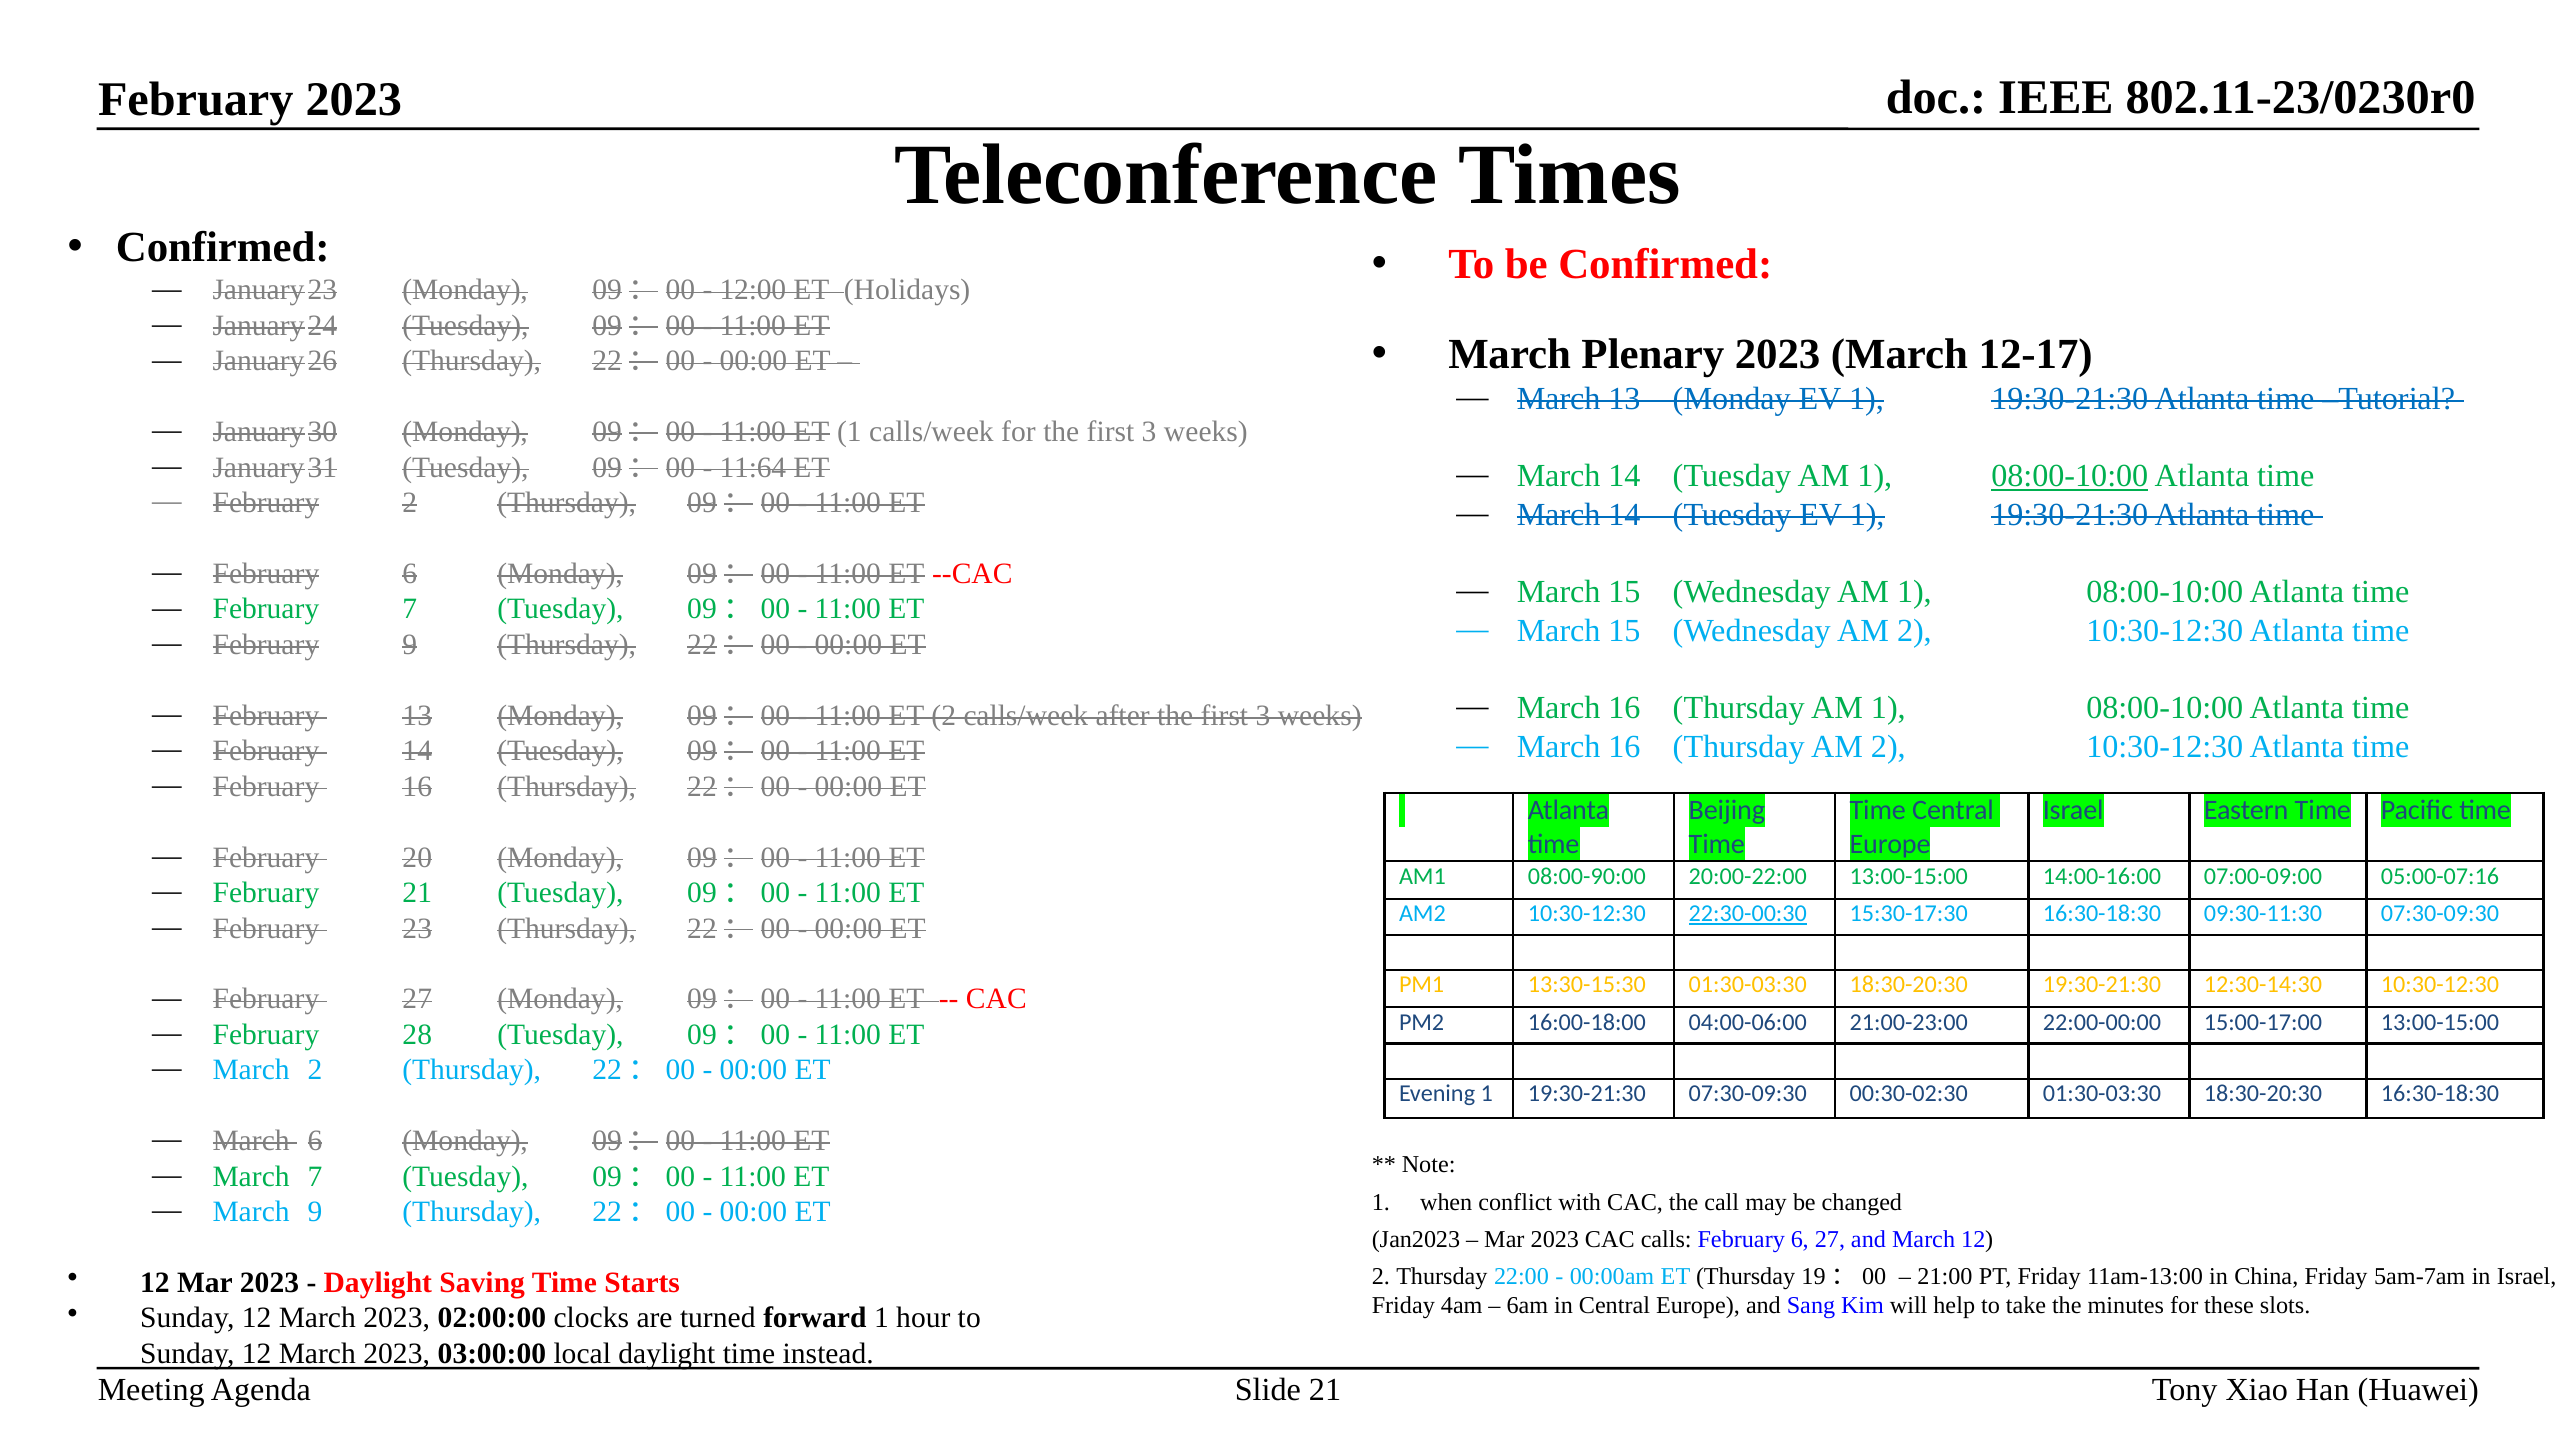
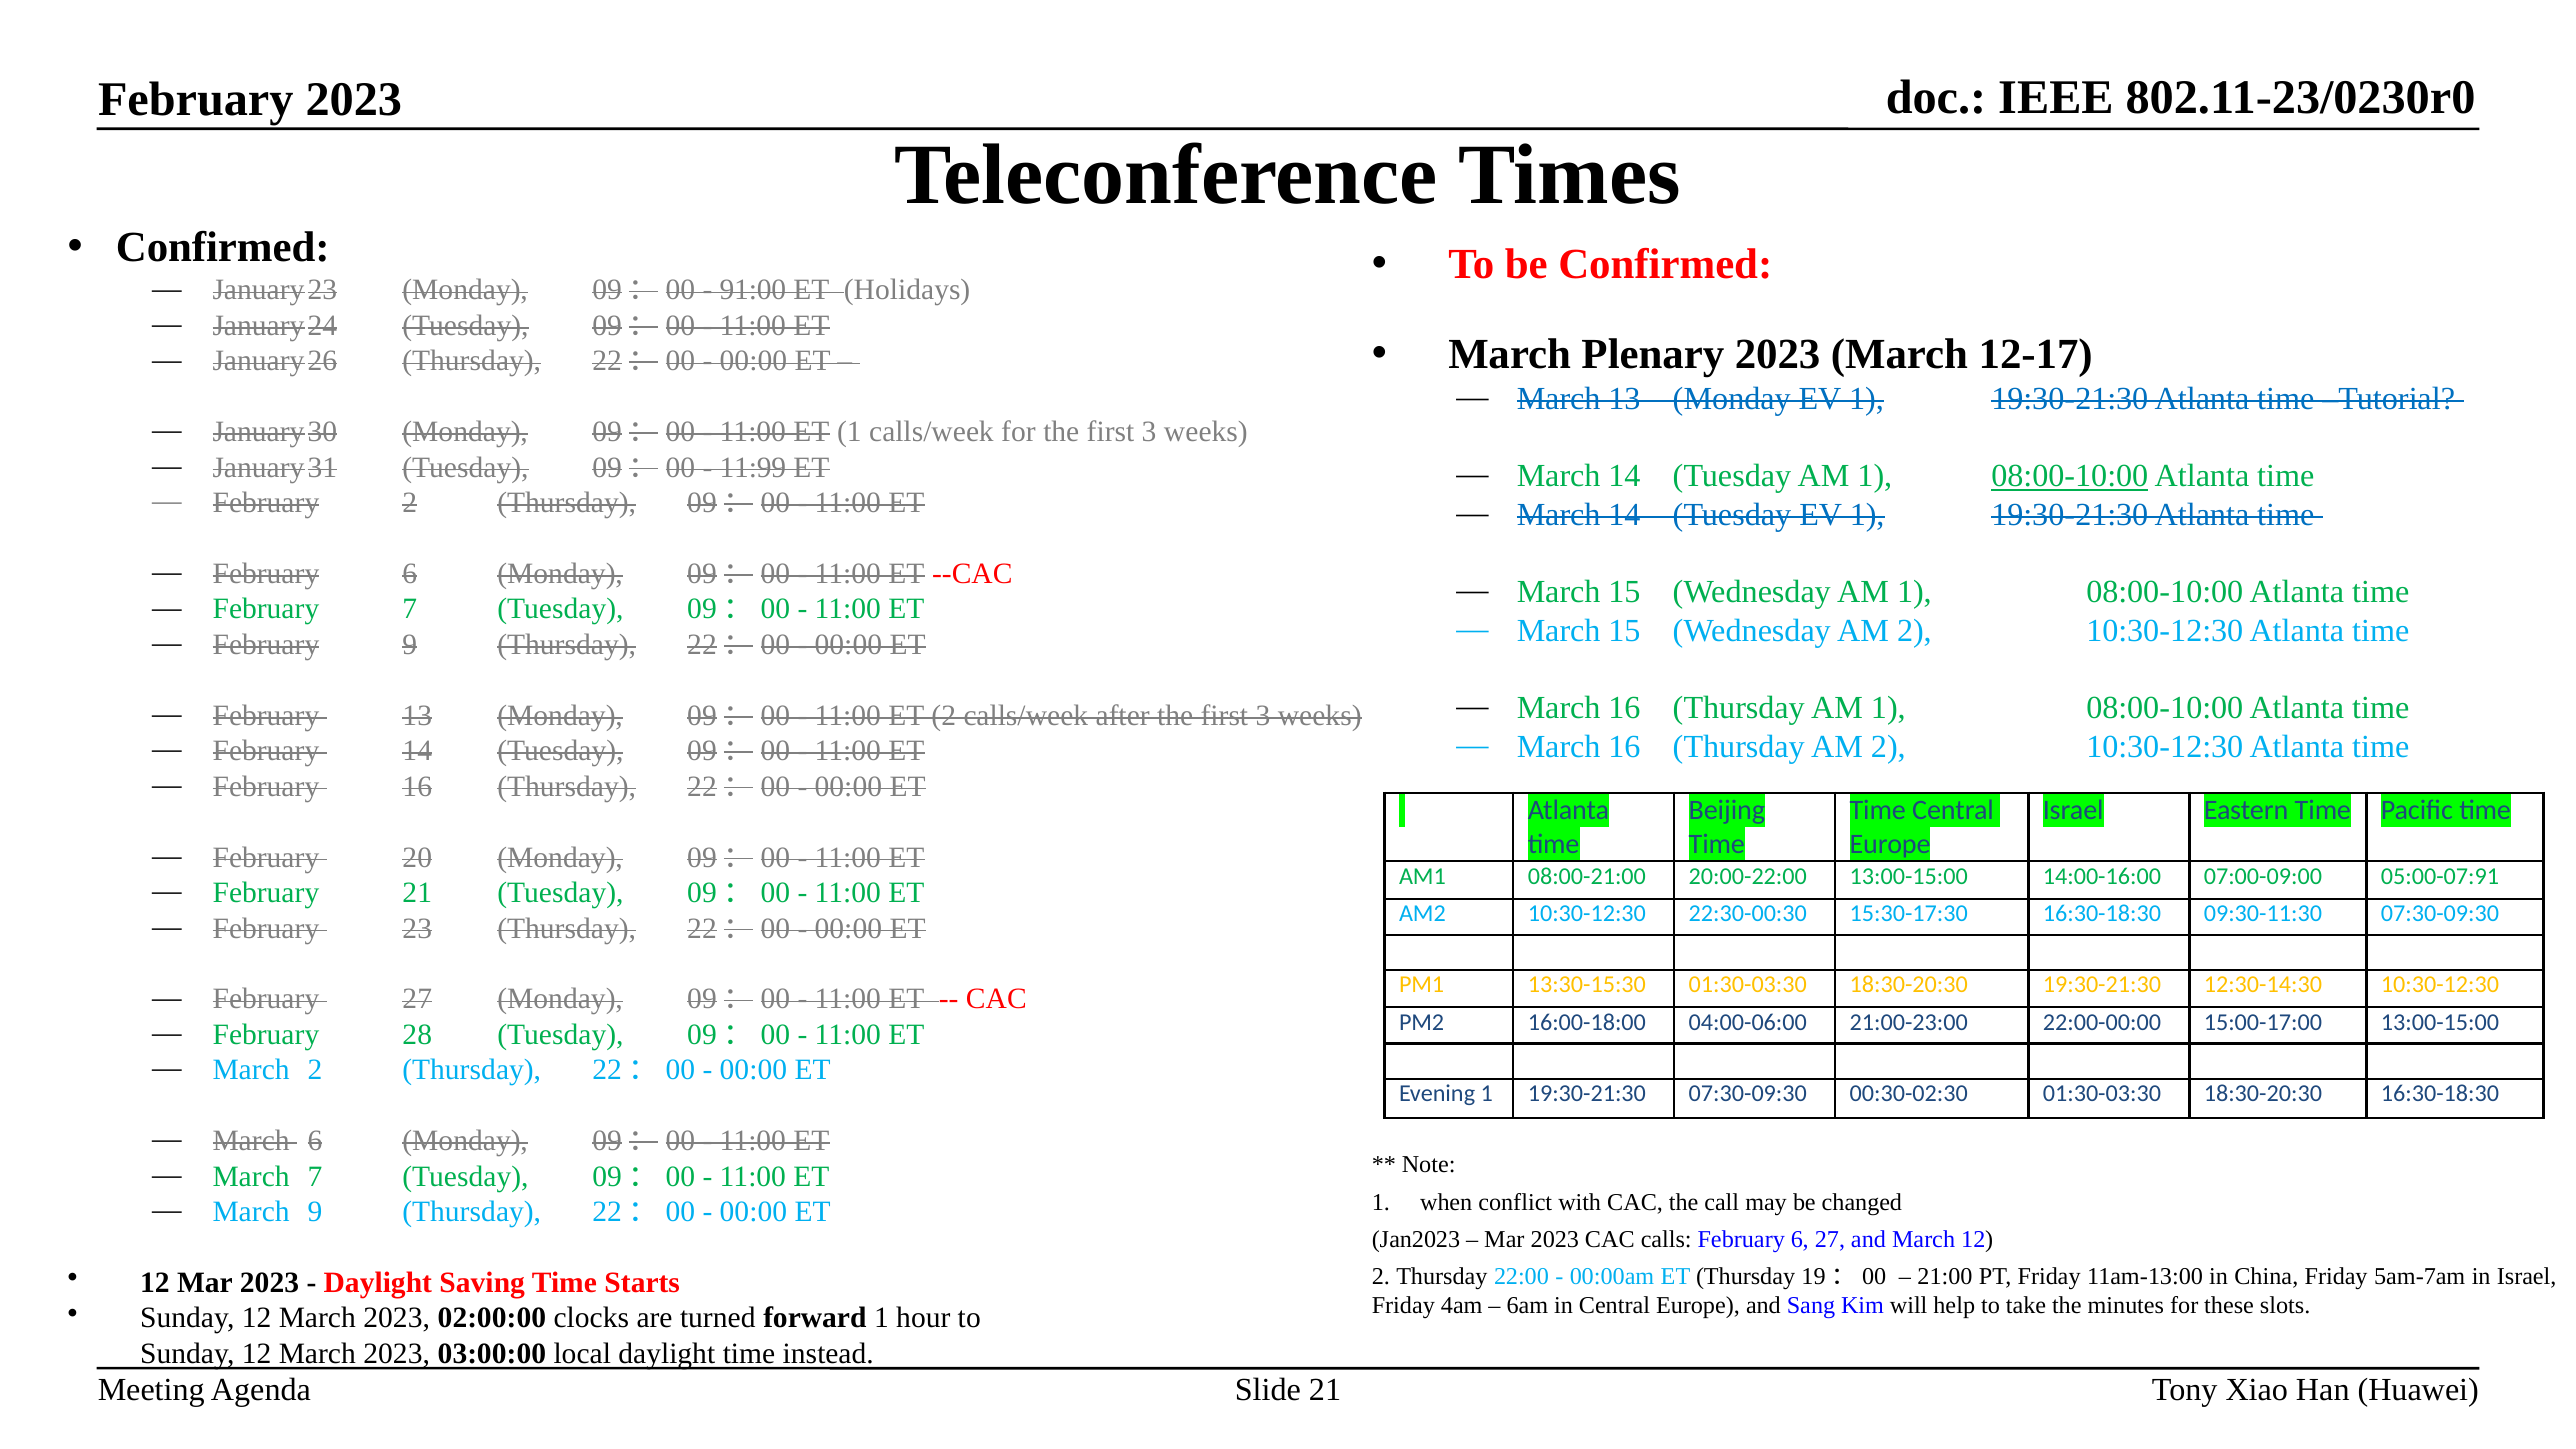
12:00: 12:00 -> 91:00 (753, 290)
11:64: 11:64 -> 11:99 (753, 467)
08:00-90:00: 08:00-90:00 -> 08:00-21:00 (1587, 876)
05:00-07:16: 05:00-07:16 -> 05:00-07:91 (2440, 876)
22:30-00:30 underline: present -> none (1748, 914)
